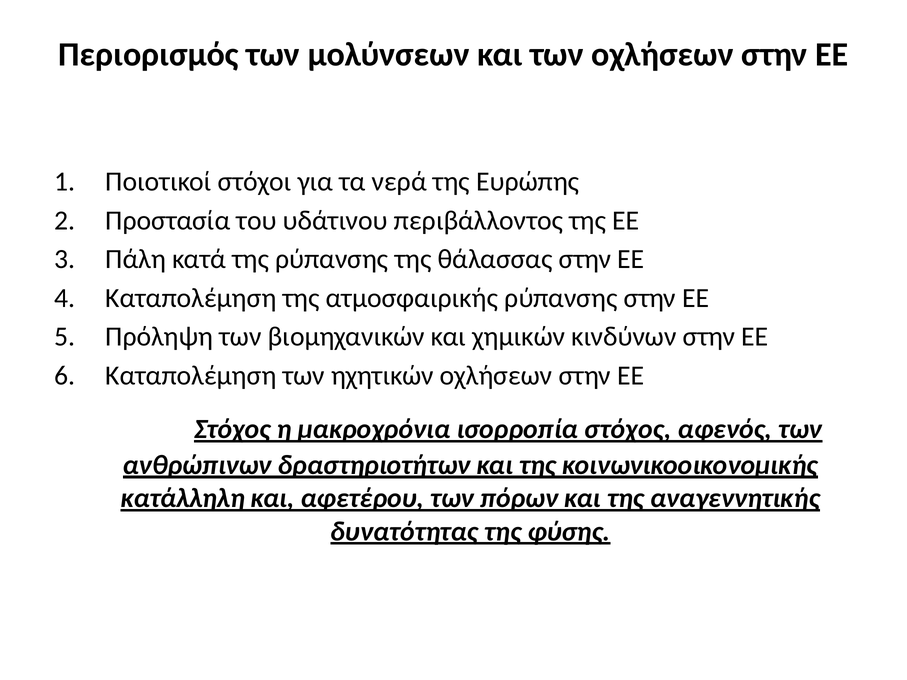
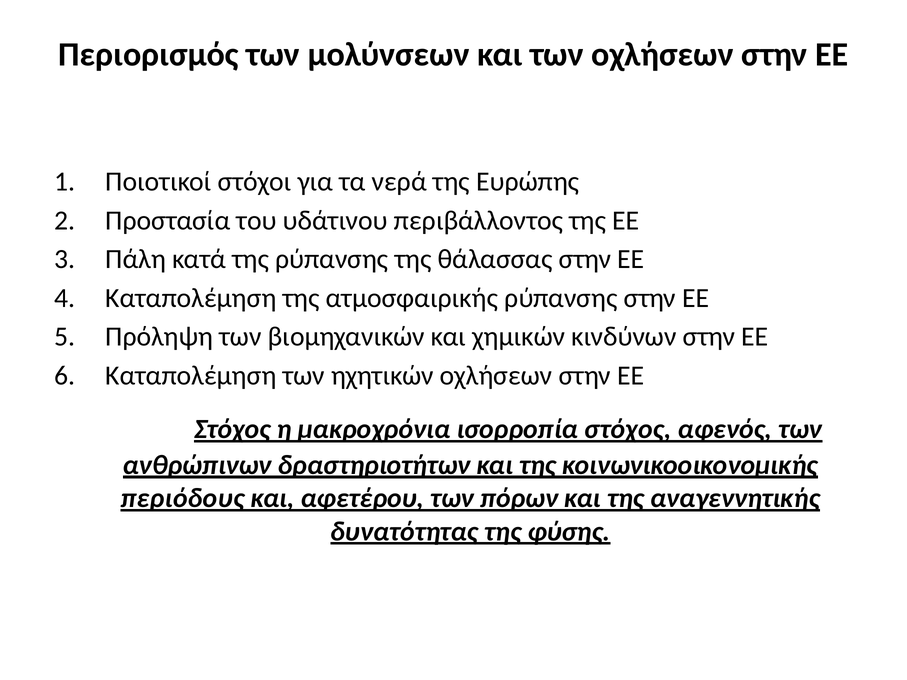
κατάλληλη: κατάλληλη -> περιόδους (183, 498)
